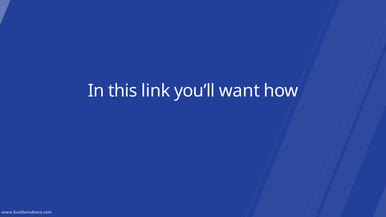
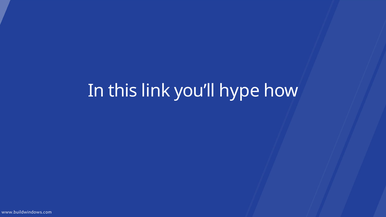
want: want -> hype (239, 91)
